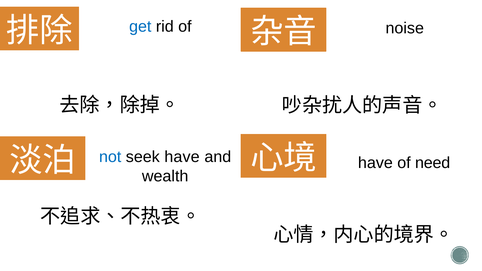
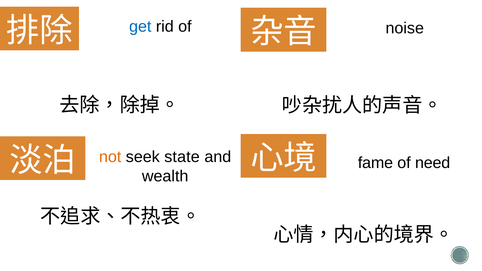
not colour: blue -> orange (110, 157)
seek have: have -> state (182, 157)
have: have -> fame (375, 163)
